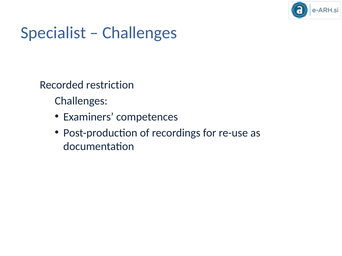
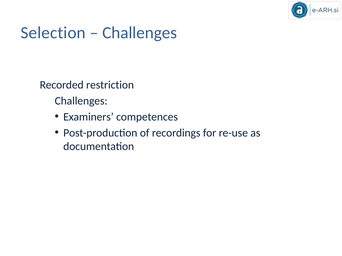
Specialist: Specialist -> Selection (53, 33)
